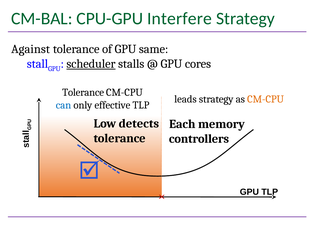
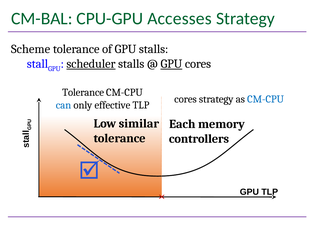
Interfere: Interfere -> Accesses (179, 19)
Against: Against -> Scheme (31, 49)
GPU same: same -> stalls (154, 49)
GPU underline: none -> present (171, 64)
leads: leads -> cores (185, 99)
CM-CPU colour: orange -> blue (266, 99)
detects: detects -> similar (139, 123)
